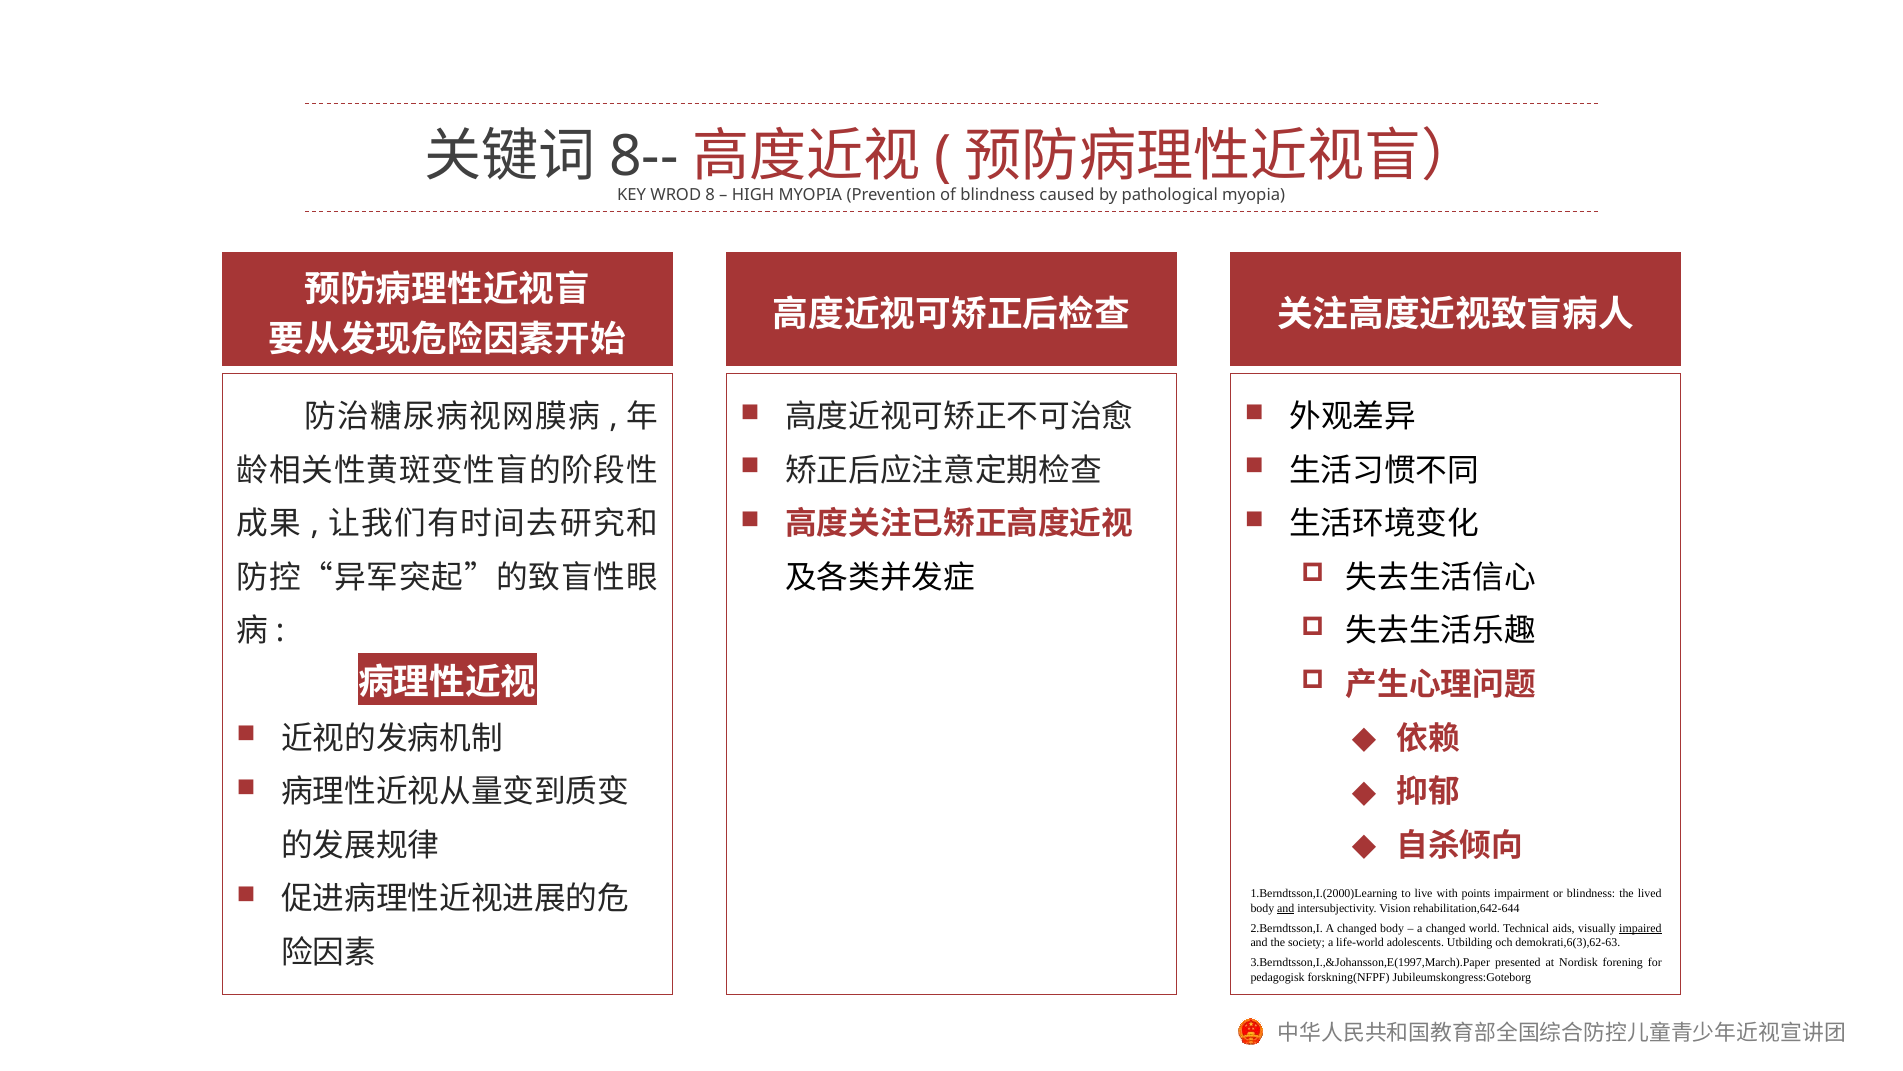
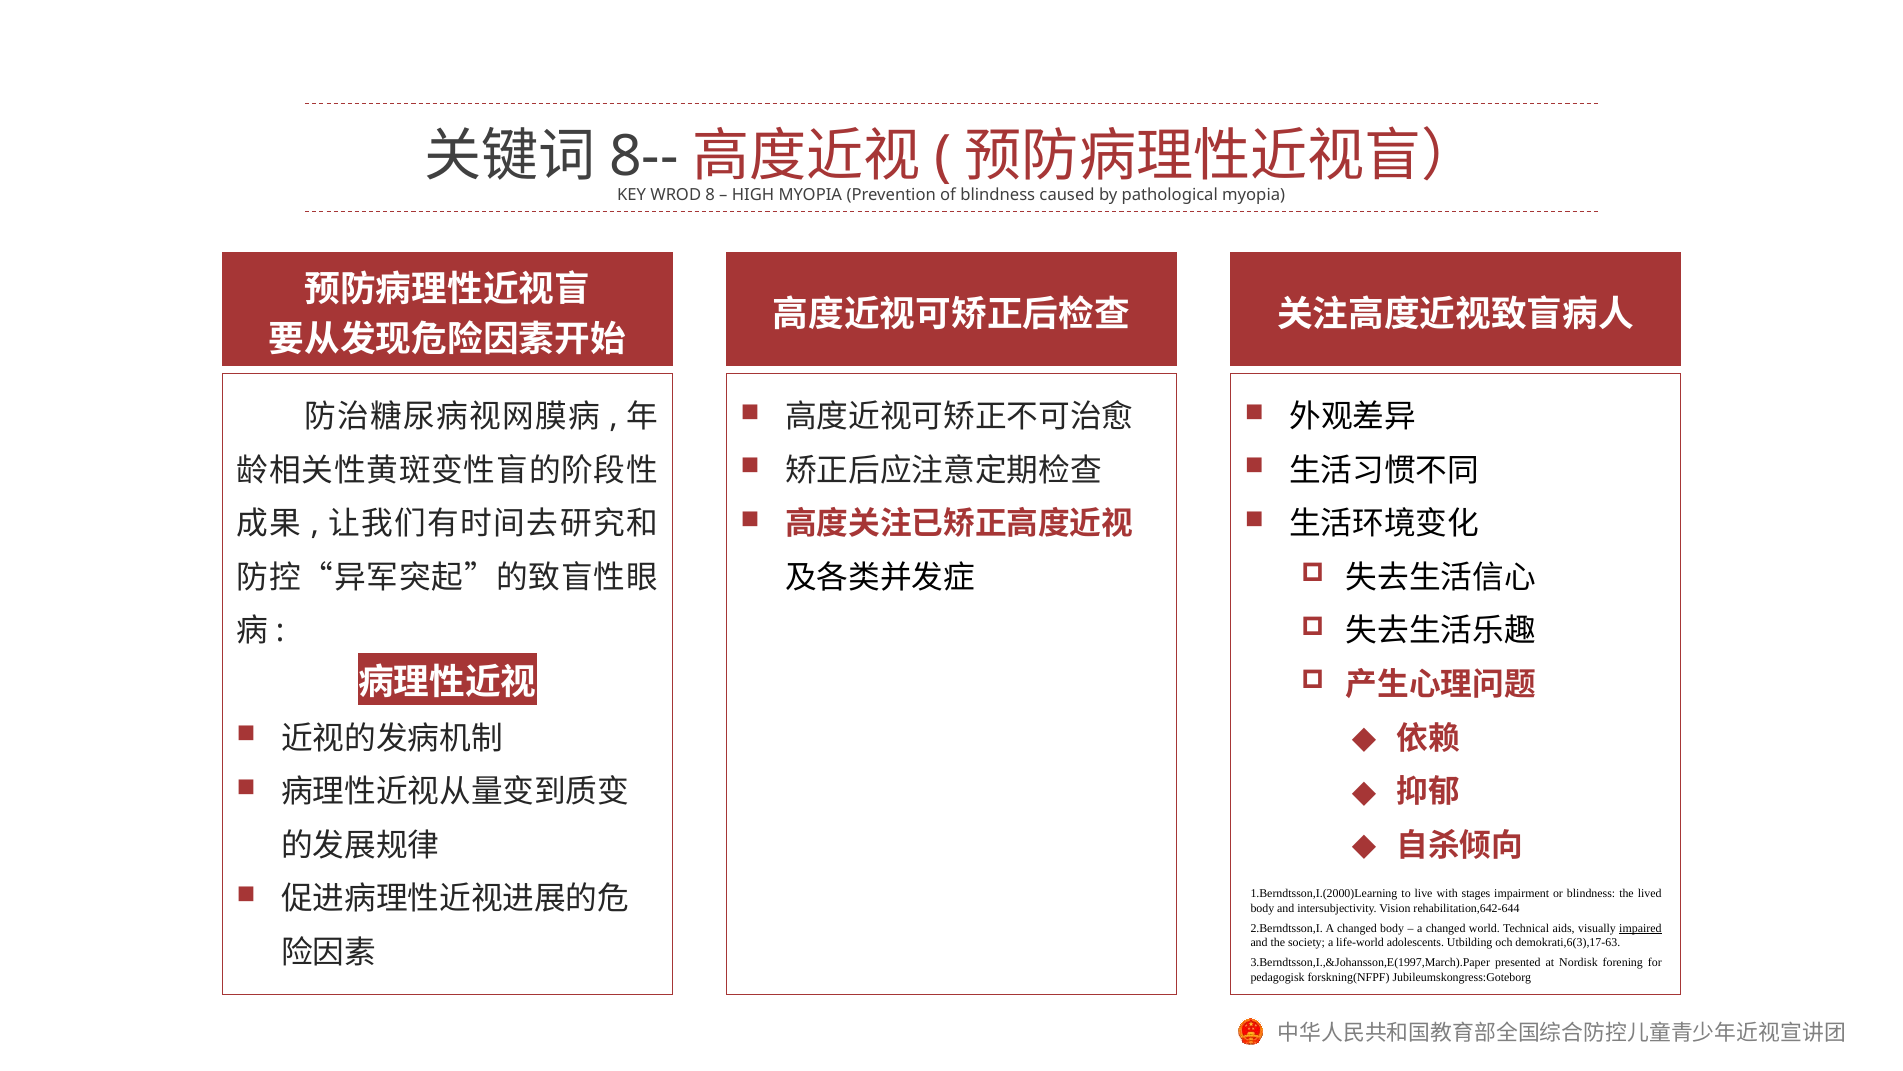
points: points -> stages (1476, 893)
and underline: present -> none (1286, 908)
demokrati,6(3),62-63: demokrati,6(3),62-63 -> demokrati,6(3),17-63 (1568, 942)
